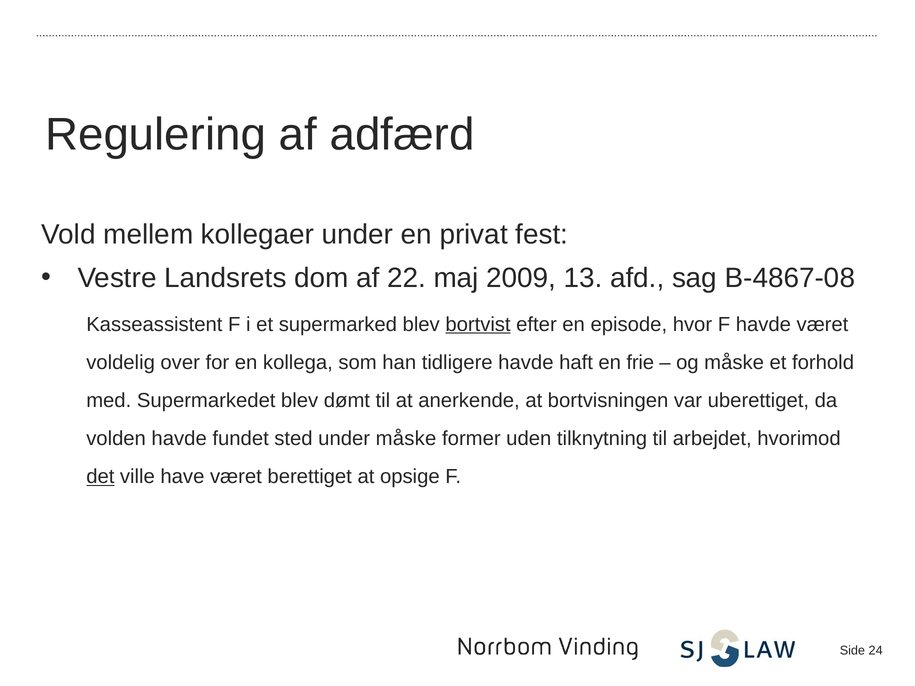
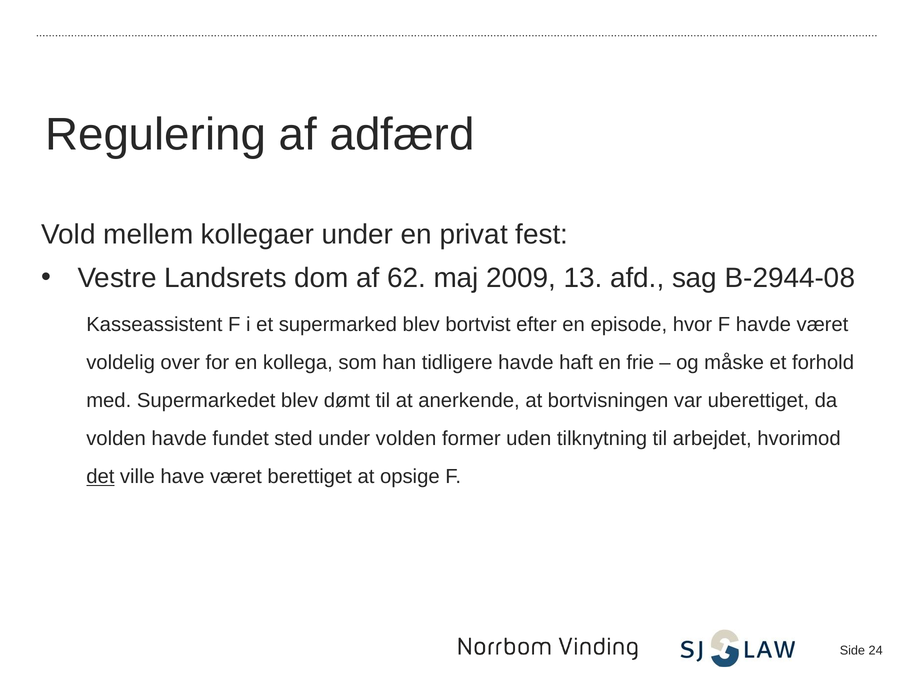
22: 22 -> 62 (407, 278)
B-4867-08: B-4867-08 -> B-2944-08 (790, 278)
bortvist underline: present -> none (478, 324)
under måske: måske -> volden (406, 439)
